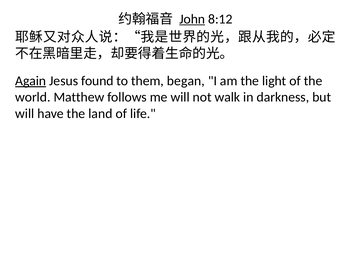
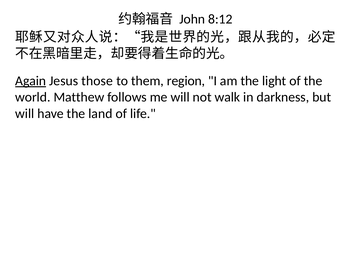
John underline: present -> none (192, 19)
found: found -> those (97, 81)
began: began -> region (186, 81)
